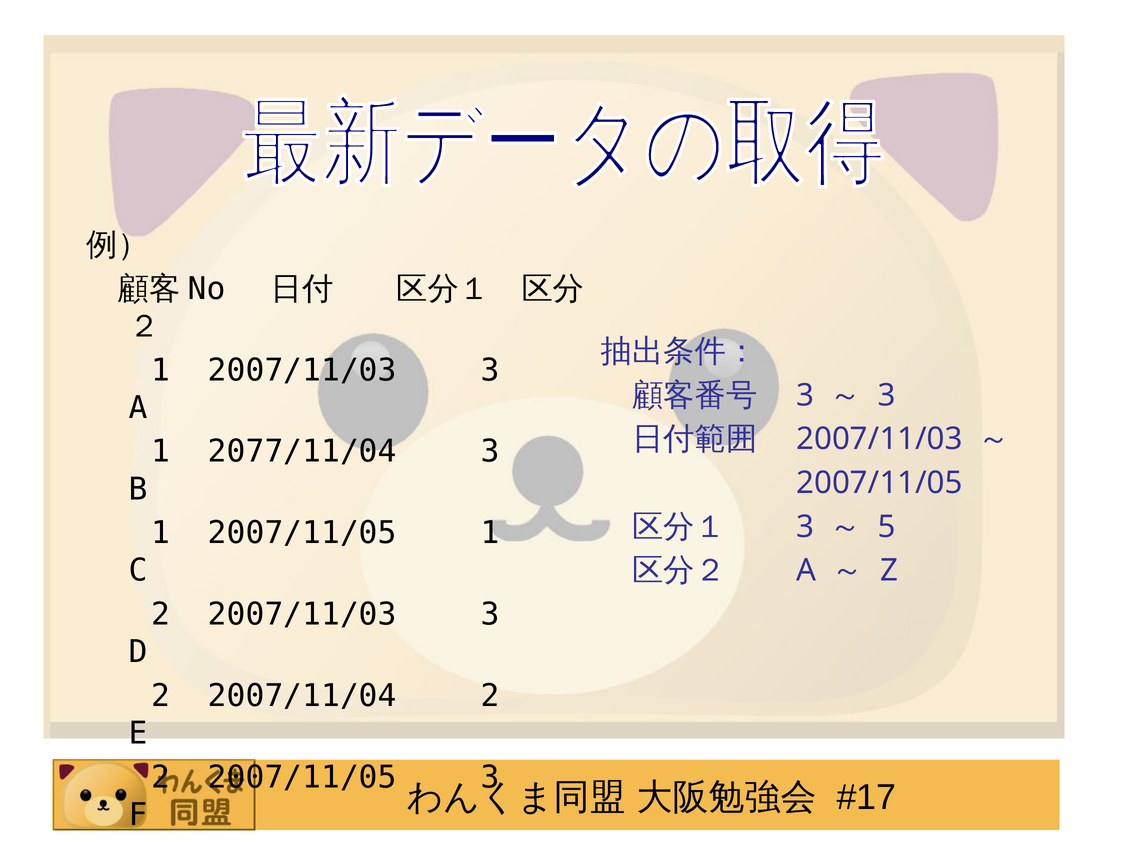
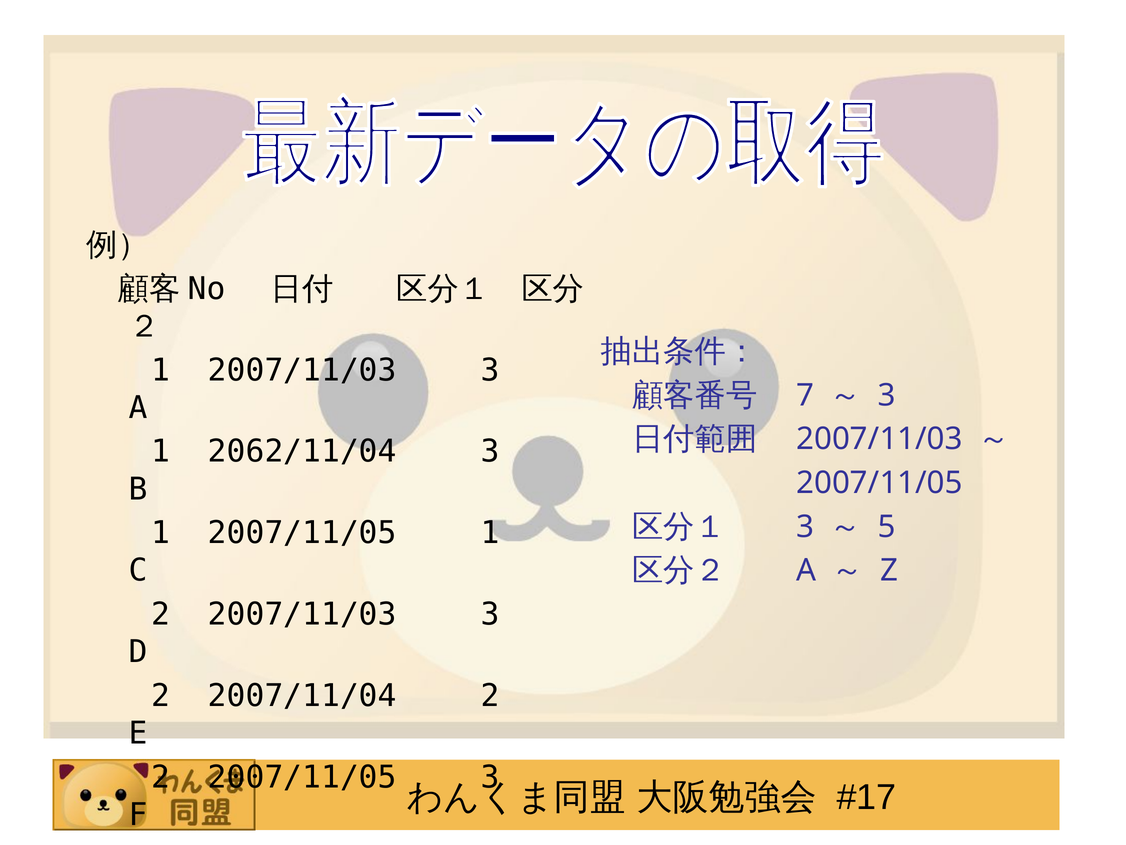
3: 3 -> 7 (805, 395)
2077/11/04: 2077/11/04 -> 2062/11/04 (302, 451)
